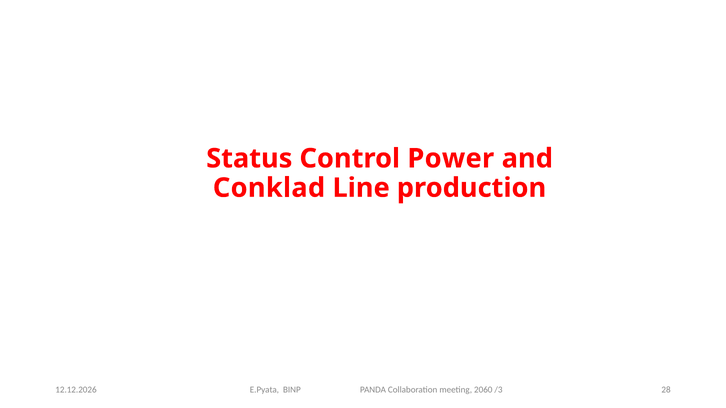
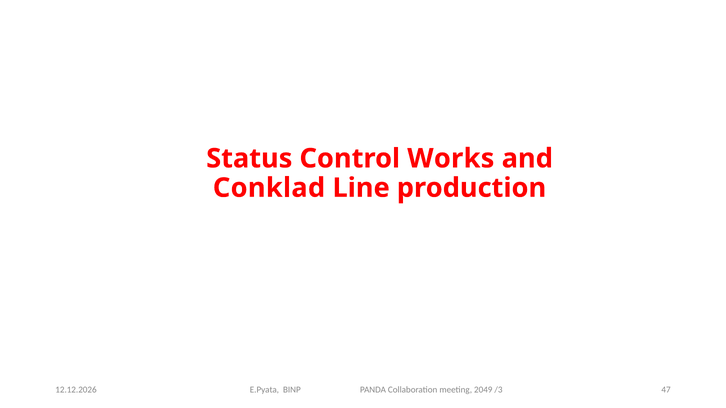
Power: Power -> Works (451, 159)
28: 28 -> 47 (666, 390)
2060: 2060 -> 2049 (483, 390)
